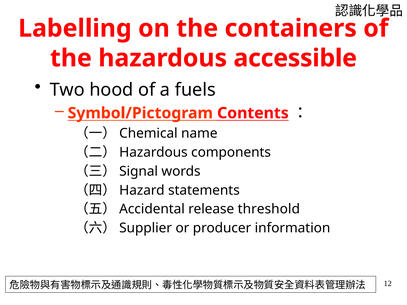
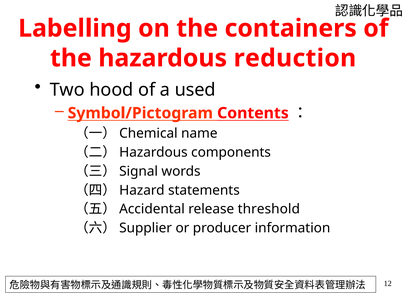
accessible: accessible -> reduction (295, 58)
fuels: fuels -> used (195, 90)
